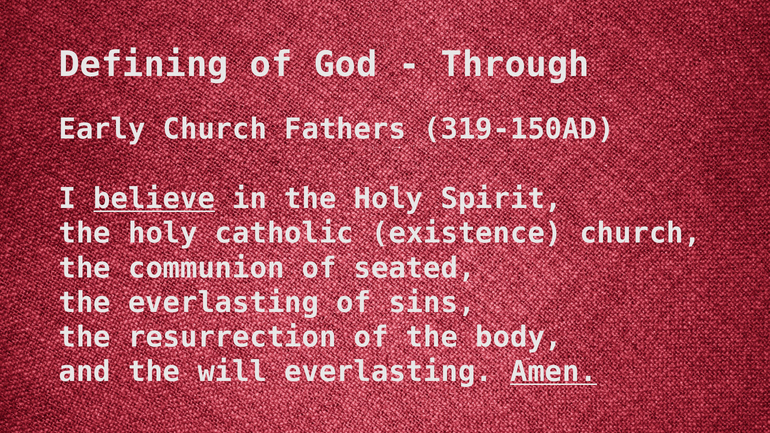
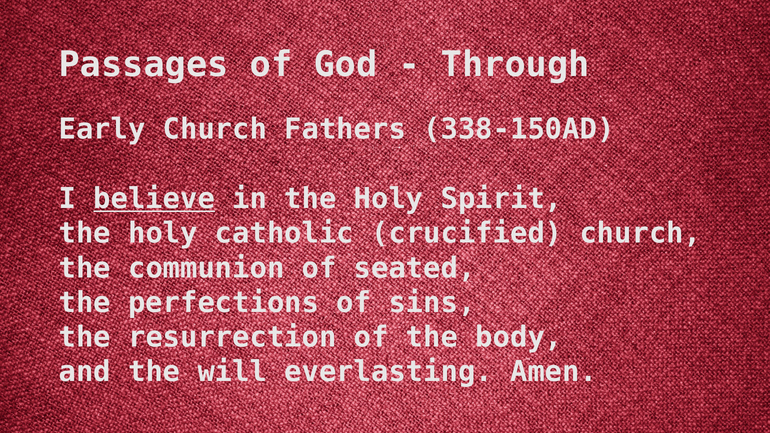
Defining: Defining -> Passages (144, 65)
319-150AD: 319-150AD -> 338-150AD (519, 129)
existence: existence -> crucified (467, 233)
the everlasting: everlasting -> perfections (224, 303)
Amen underline: present -> none (554, 372)
